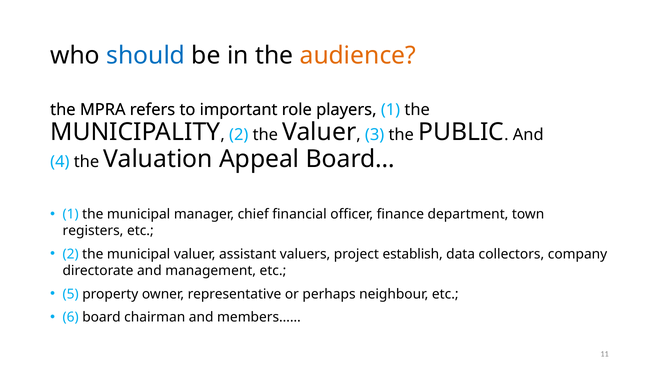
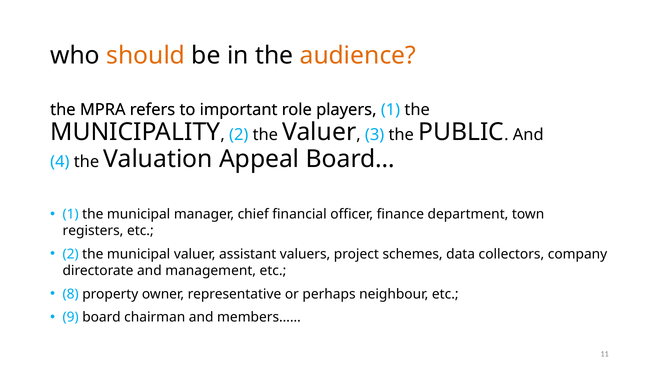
should colour: blue -> orange (146, 55)
establish: establish -> schemes (413, 254)
5: 5 -> 8 (71, 294)
6: 6 -> 9 (71, 317)
